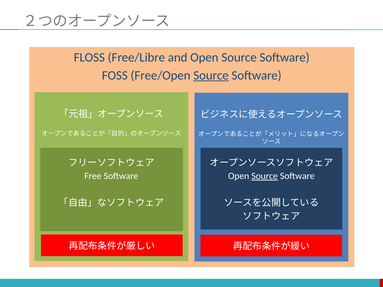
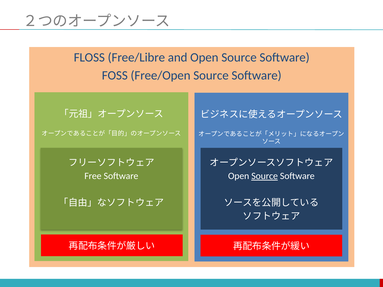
Source underline: present -> none (211, 75)
